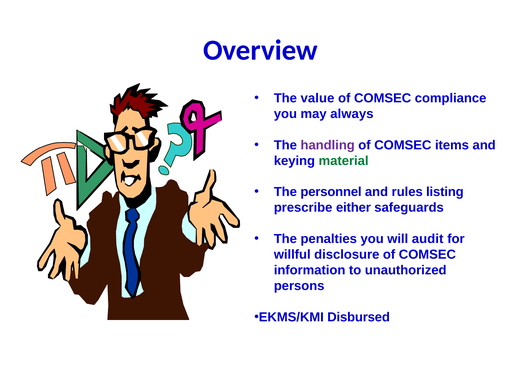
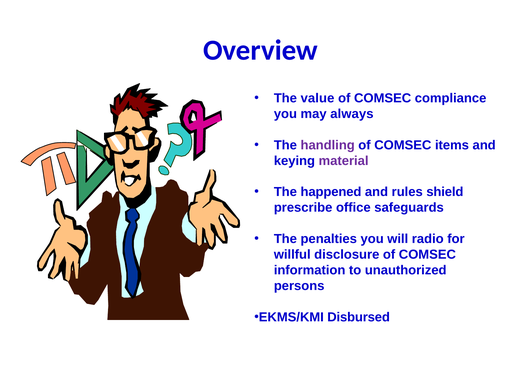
material colour: green -> purple (344, 161)
personnel: personnel -> happened (331, 192)
listing: listing -> shield (445, 192)
either: either -> office (353, 208)
audit: audit -> radio (428, 239)
